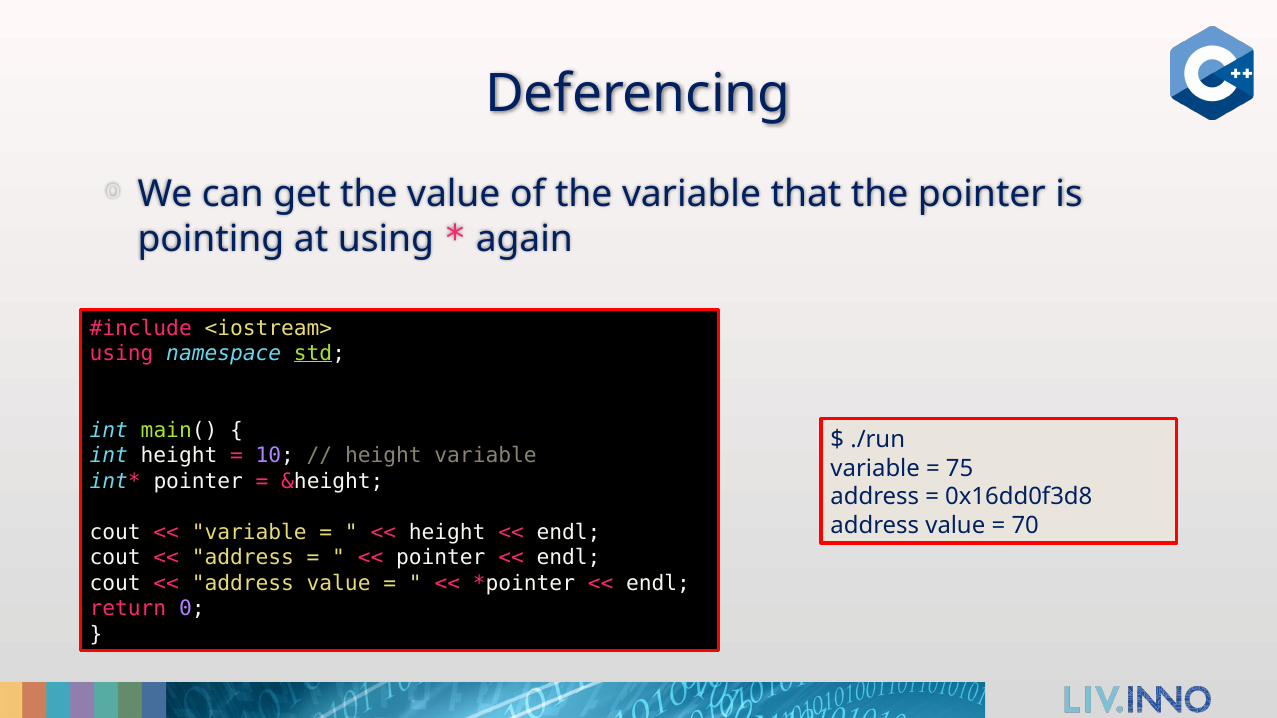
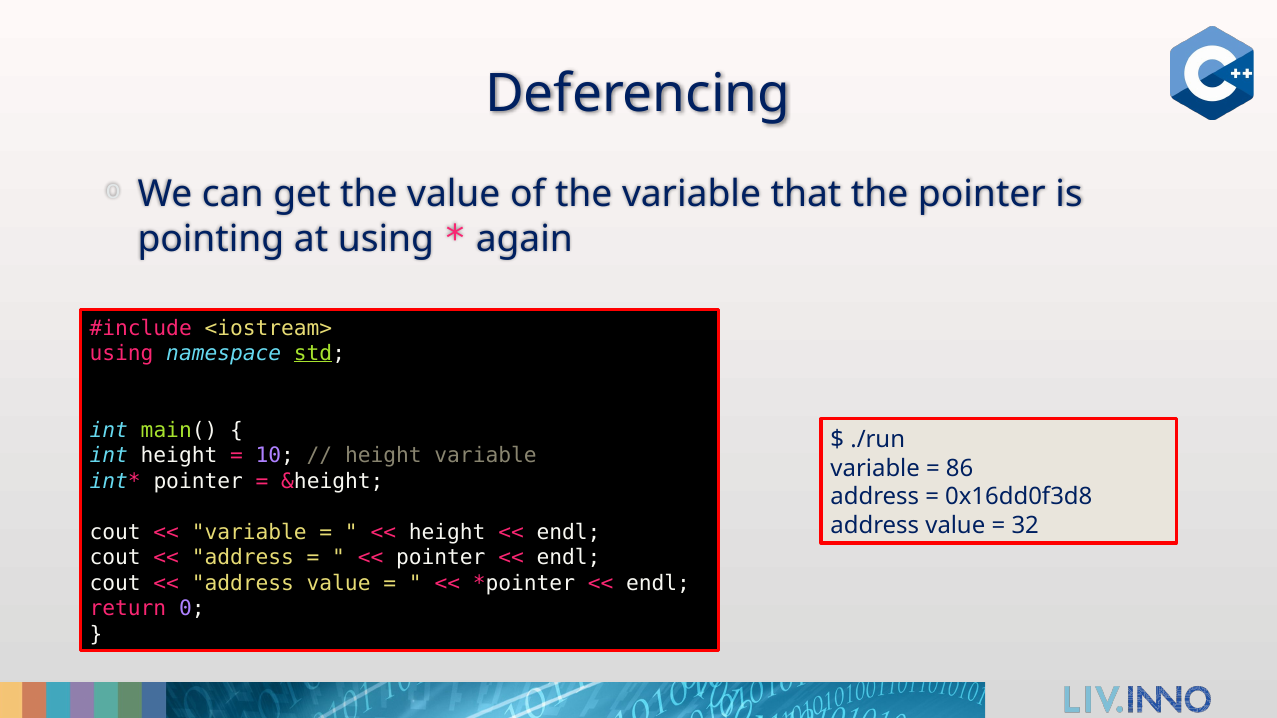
75: 75 -> 86 (960, 468)
70: 70 -> 32 (1025, 526)
